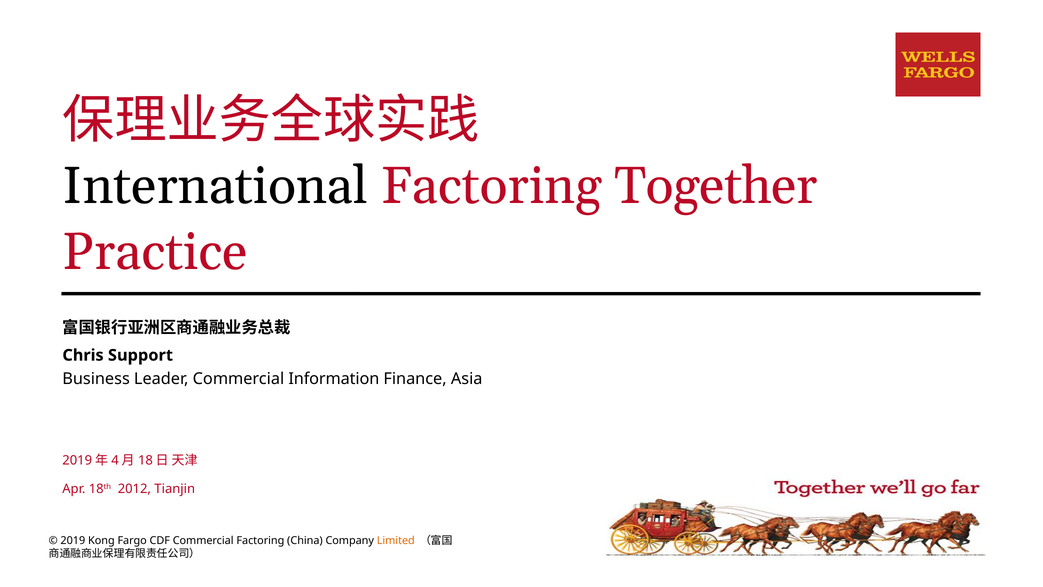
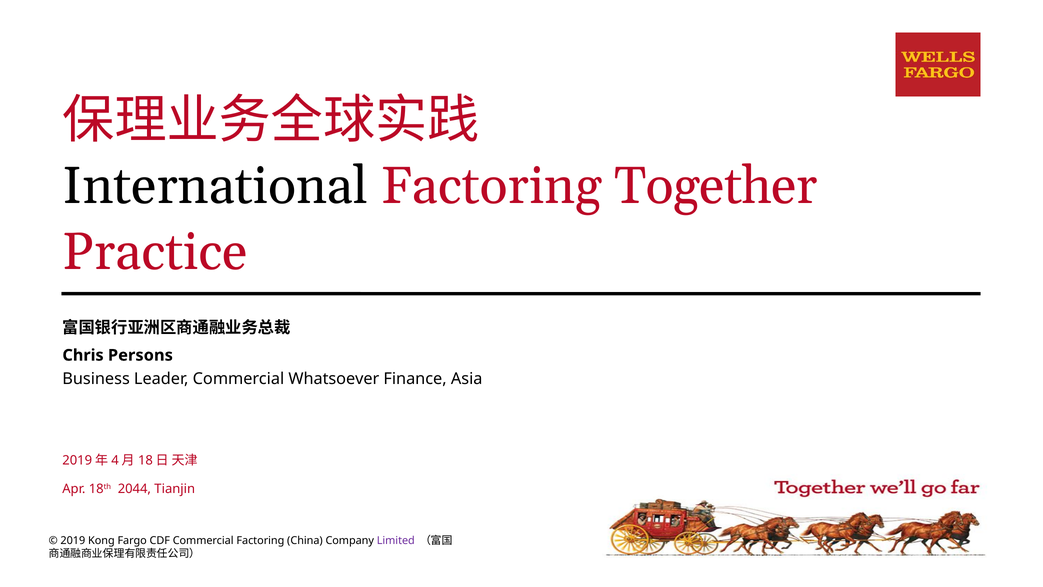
Support: Support -> Persons (140, 355)
Information: Information -> Whatsoever (334, 379)
2012: 2012 -> 2044 (134, 489)
Limited colour: orange -> purple (396, 540)
